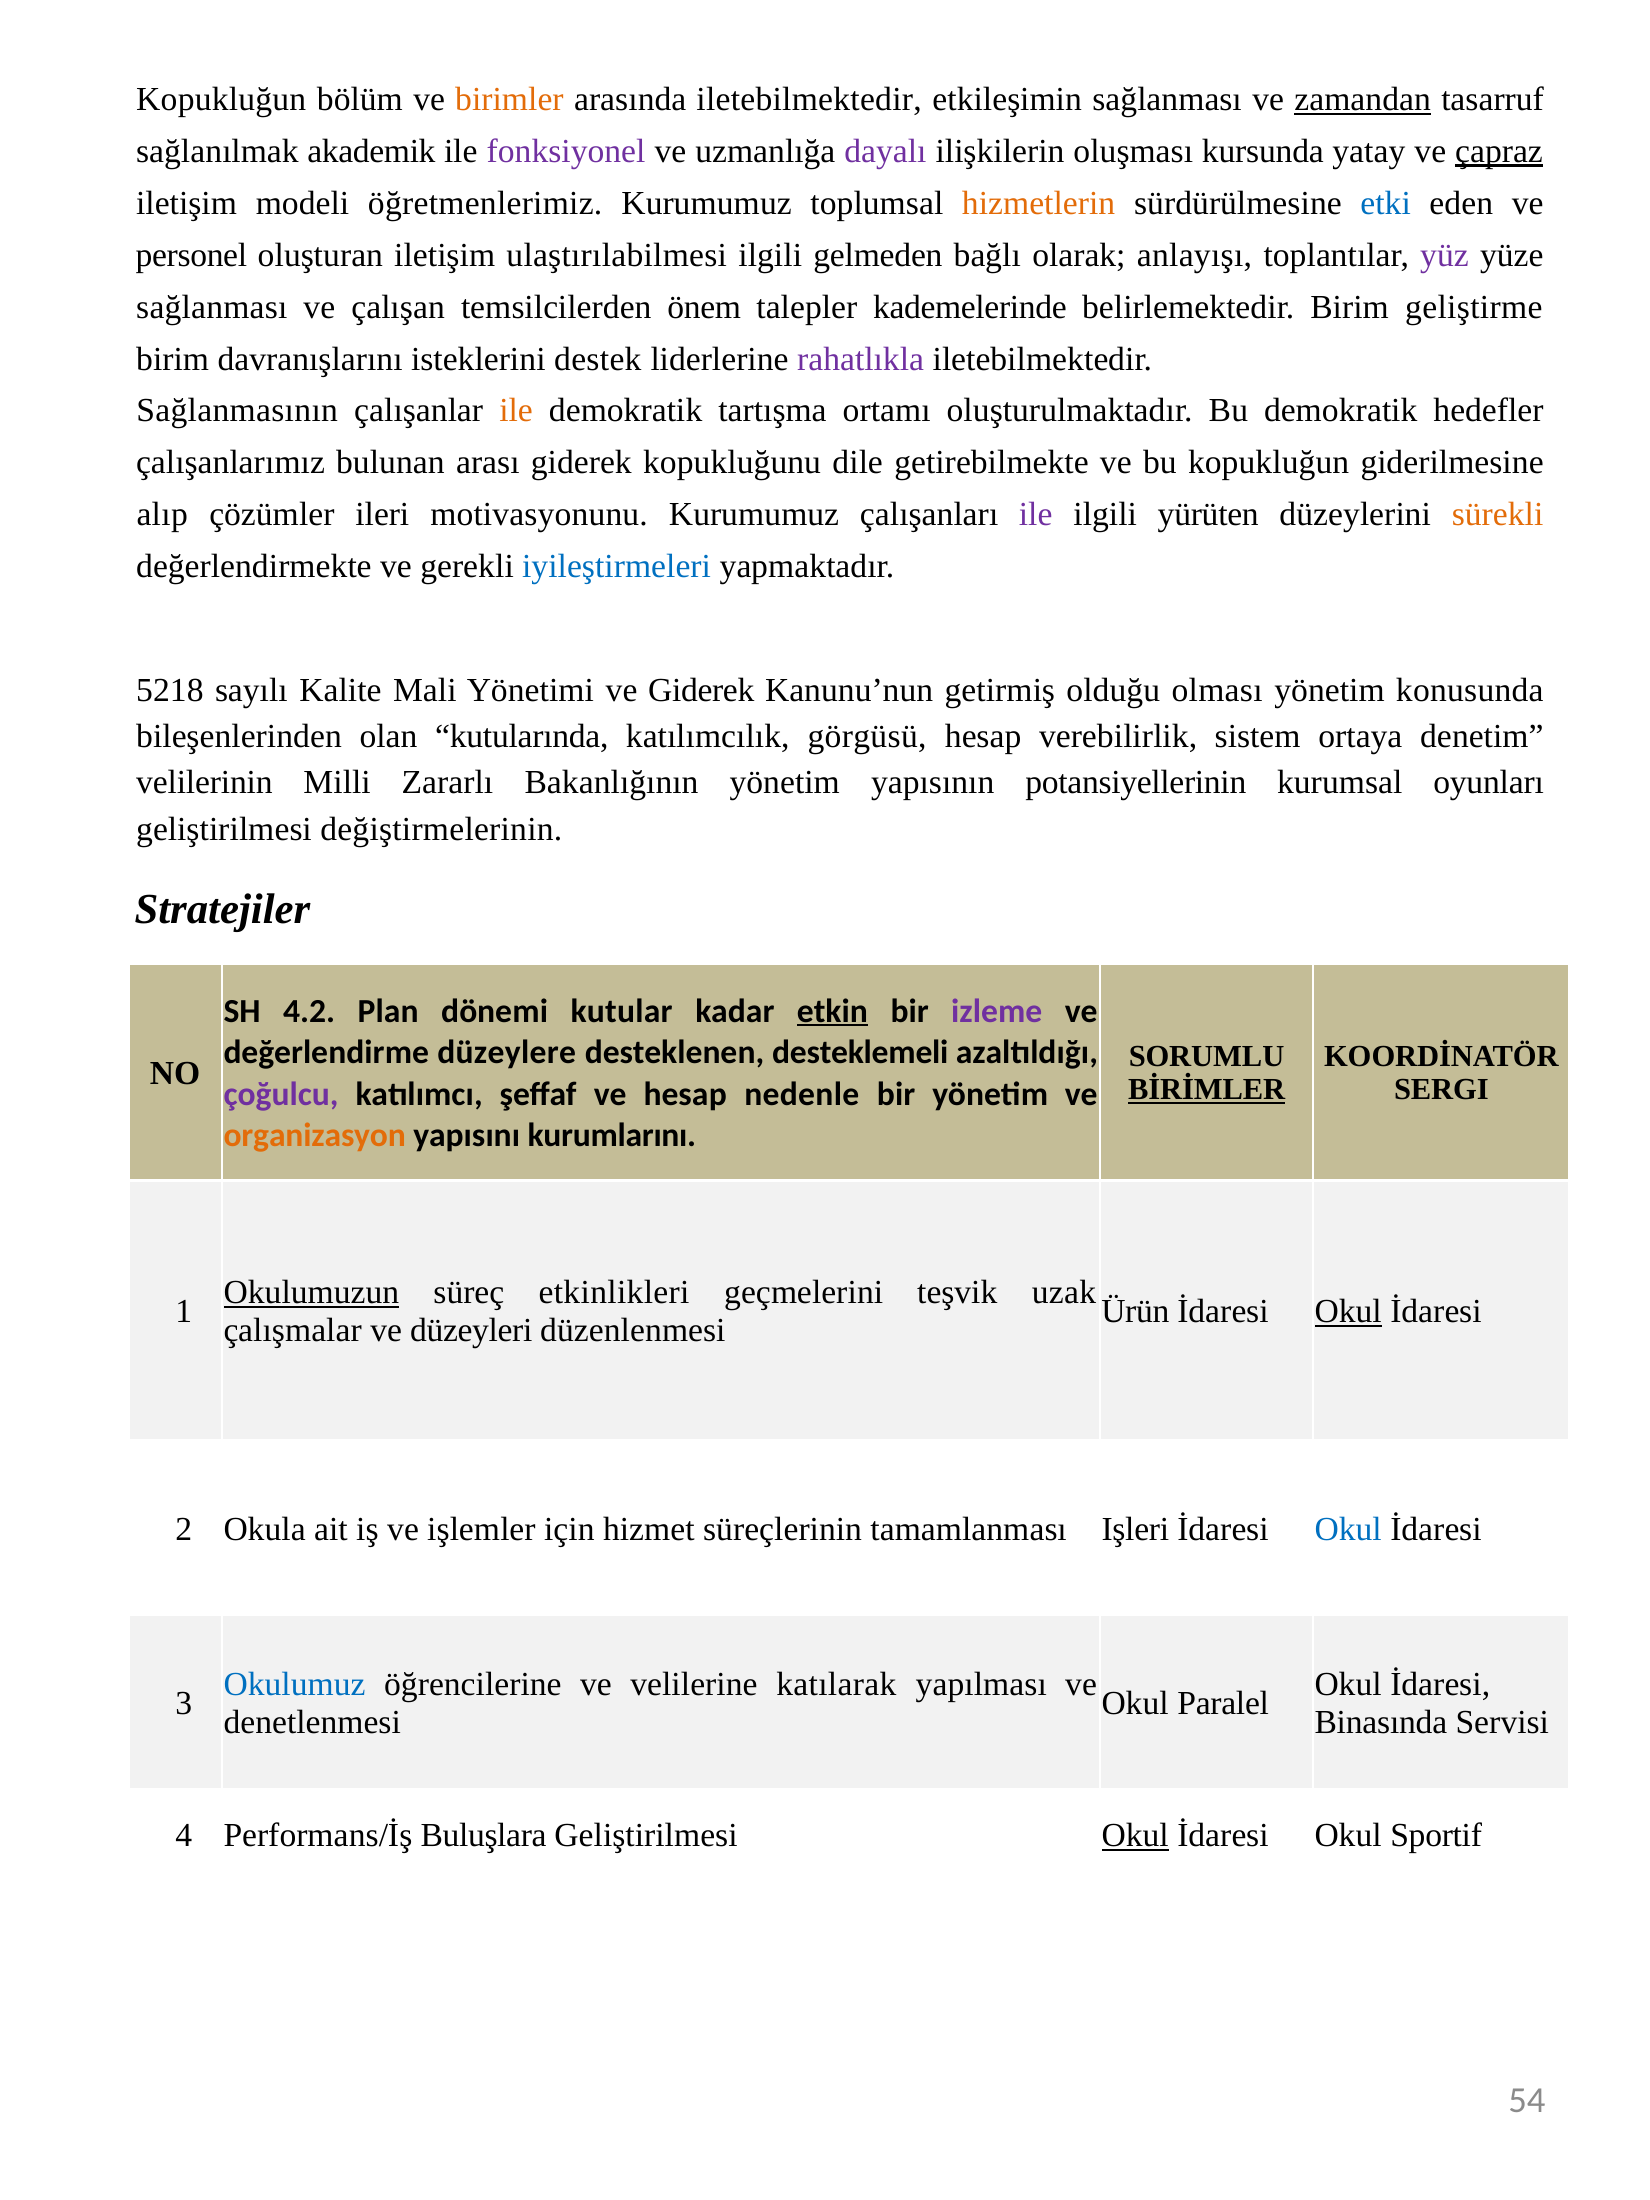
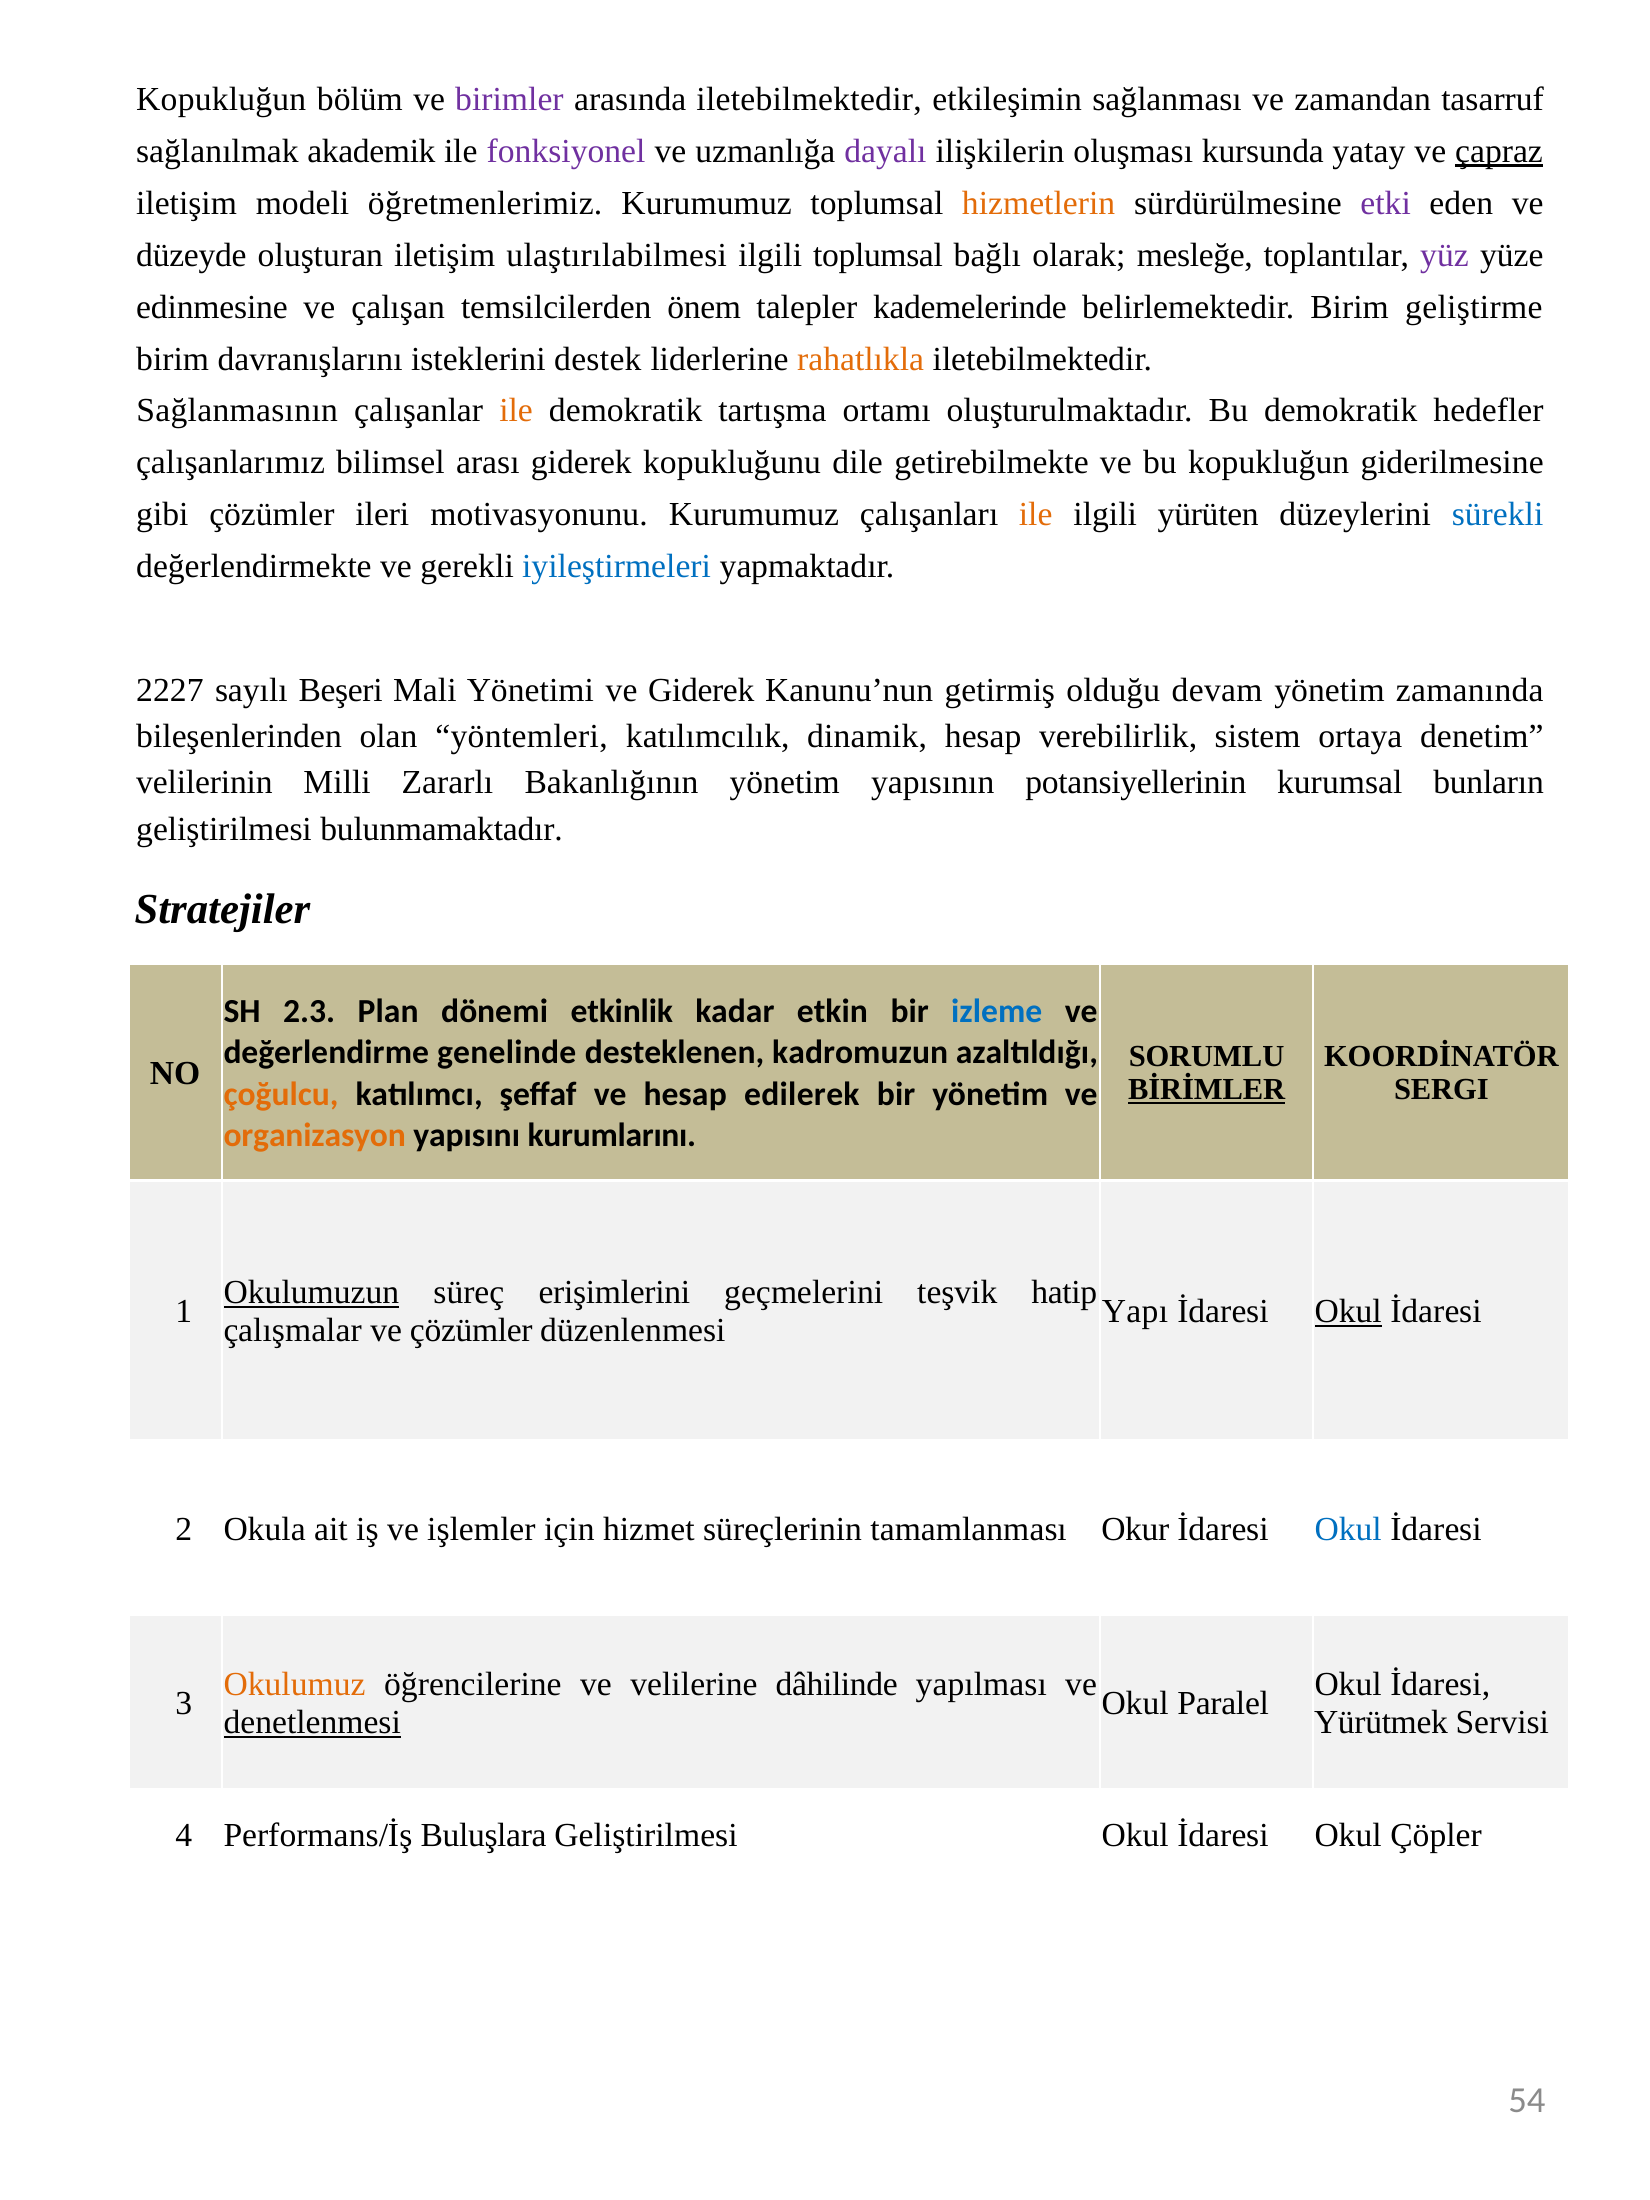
birimler colour: orange -> purple (509, 99)
zamandan underline: present -> none (1363, 99)
etki colour: blue -> purple (1386, 203)
personel: personel -> düzeyde (191, 255)
ilgili gelmeden: gelmeden -> toplumsal (878, 255)
anlayışı: anlayışı -> mesleğe (1195, 255)
sağlanması: sağlanması -> edinmesine (212, 307)
rahatlıkla colour: purple -> orange (861, 359)
bulunan: bulunan -> bilimsel (390, 463)
alıp: alıp -> gibi (162, 515)
ile colour: purple -> orange (1036, 515)
sürekli colour: orange -> blue (1498, 515)
5218: 5218 -> 2227 (170, 690)
Kalite: Kalite -> Beşeri (341, 690)
olması: olması -> devam (1217, 690)
konusunda: konusunda -> zamanında (1470, 690)
kutularında: kutularında -> yöntemleri (522, 736)
görgüsü: görgüsü -> dinamik (867, 736)
oyunları: oyunları -> bunların (1489, 783)
değiştirmelerinin: değiştirmelerinin -> bulunmamaktadır (442, 829)
4.2: 4.2 -> 2.3 (309, 1011)
kutular: kutular -> etkinlik (622, 1011)
etkin underline: present -> none (832, 1011)
izleme colour: purple -> blue (997, 1011)
düzeylere: düzeylere -> genelinde (507, 1052)
desteklemeli: desteklemeli -> kadromuzun (860, 1052)
çoğulcu colour: purple -> orange (281, 1094)
nedenle: nedenle -> edilerek (802, 1094)
etkinlikleri: etkinlikleri -> erişimlerini (614, 1293)
uzak: uzak -> hatip (1064, 1293)
Ürün: Ürün -> Yapı (1135, 1311)
ve düzeyleri: düzeyleri -> çözümler (471, 1330)
Işleri: Işleri -> Okur (1135, 1529)
Okulumuz colour: blue -> orange (295, 1685)
katılarak: katılarak -> dâhilinde (837, 1685)
denetlenmesi underline: none -> present (312, 1722)
Binasında: Binasında -> Yürütmek (1381, 1722)
Okul underline: present -> none (1135, 1835)
Sportif: Sportif -> Çöpler (1436, 1835)
